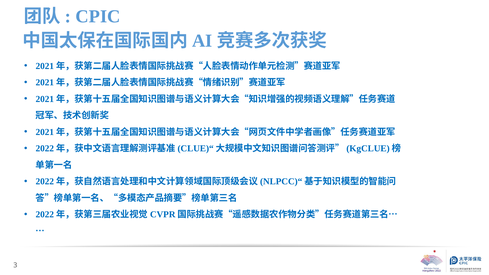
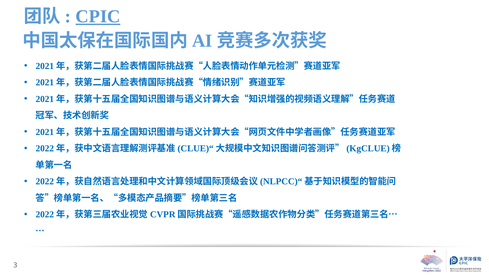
CPIC underline: none -> present (98, 16)
